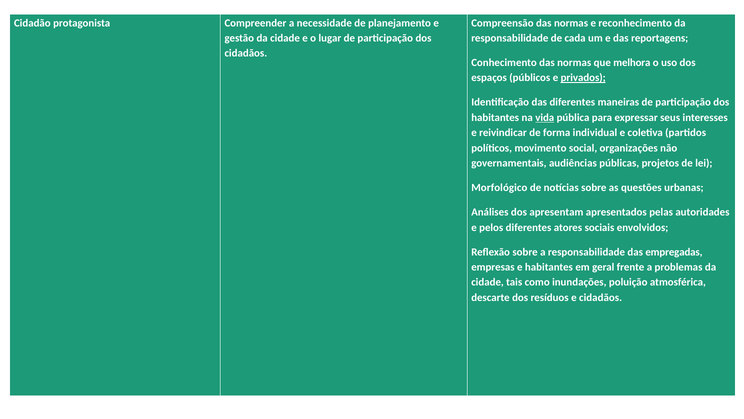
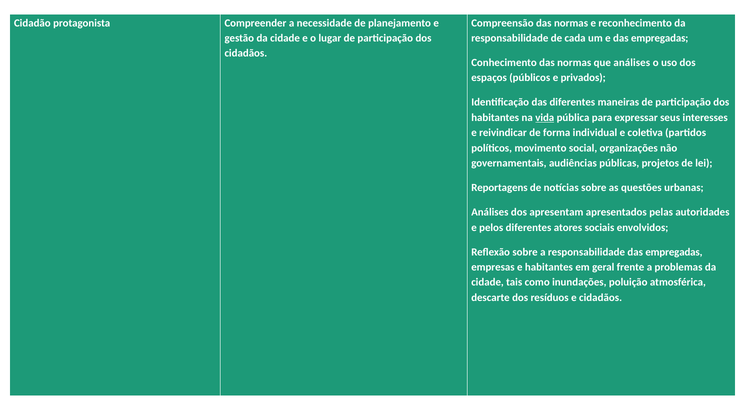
e das reportagens: reportagens -> empregadas (660, 38)
que melhora: melhora -> análises (632, 63)
privados underline: present -> none (583, 78)
Morfológico: Morfológico -> Reportagens (499, 187)
